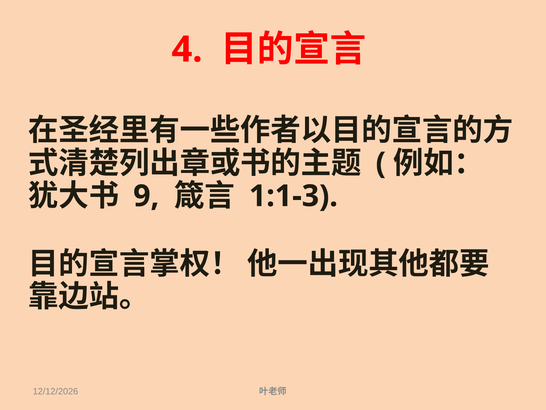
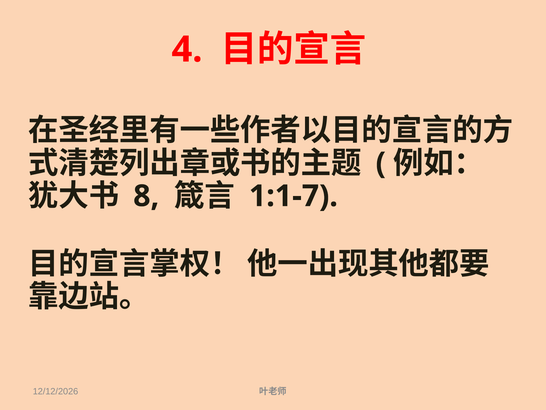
9: 9 -> 8 (146, 196)
1:1-3: 1:1-3 -> 1:1-7 (293, 196)
